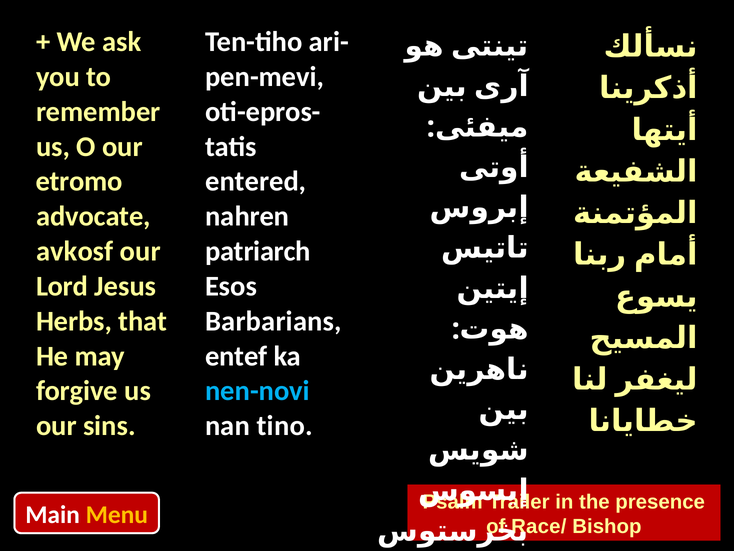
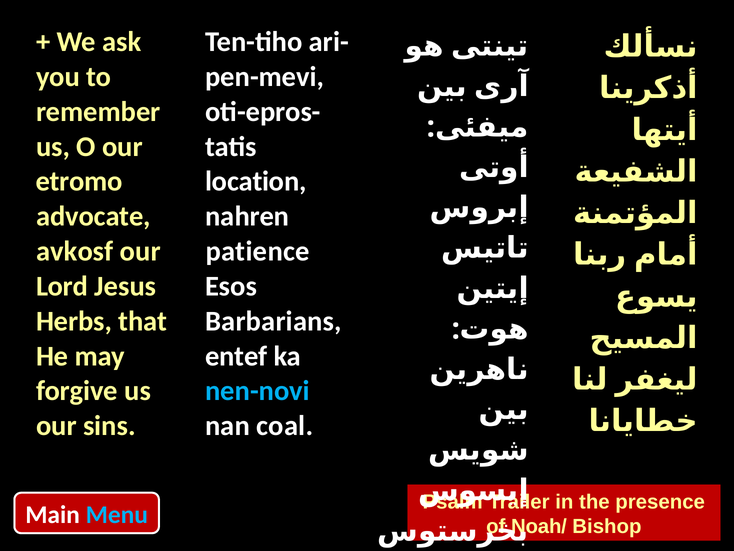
entered: entered -> location (256, 181)
patriarch: patriarch -> patience (258, 251)
tino: tino -> coal (285, 426)
Menu colour: yellow -> light blue (117, 514)
Race/: Race/ -> Noah/ (539, 526)
